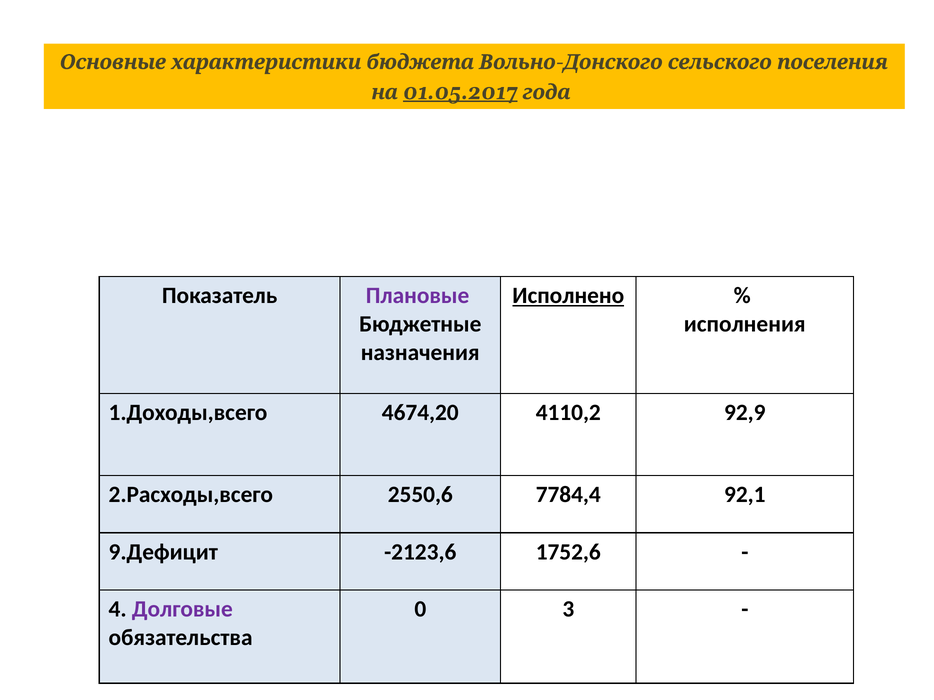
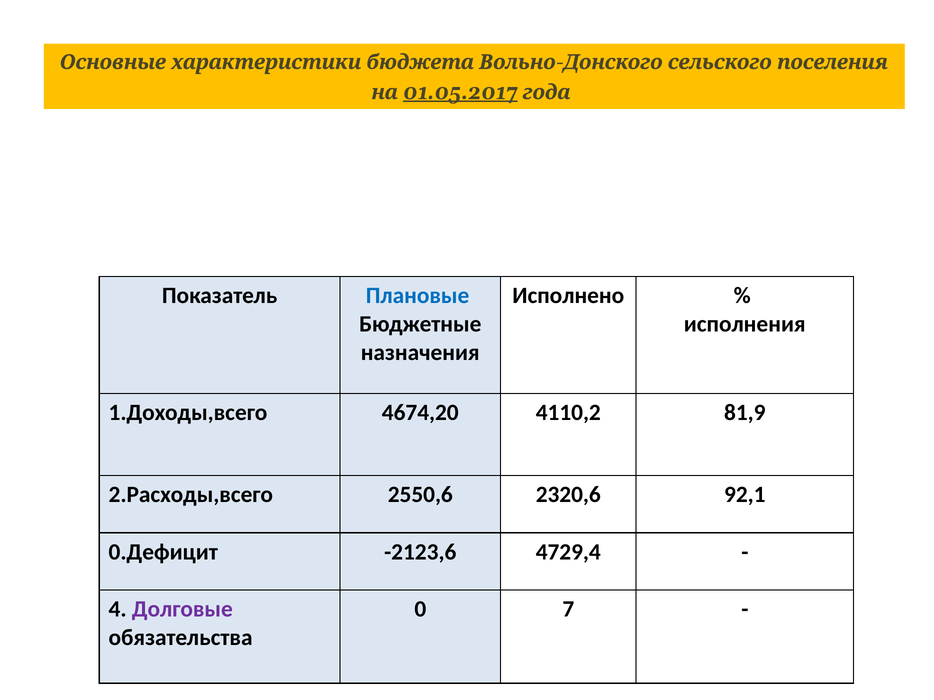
Плановые colour: purple -> blue (418, 296)
Исполнено underline: present -> none (568, 296)
92,9: 92,9 -> 81,9 (745, 413)
7784,4: 7784,4 -> 2320,6 (568, 495)
9.Дефицит: 9.Дефицит -> 0.Дефицит (163, 552)
1752,6: 1752,6 -> 4729,4 (568, 552)
3: 3 -> 7 (568, 610)
